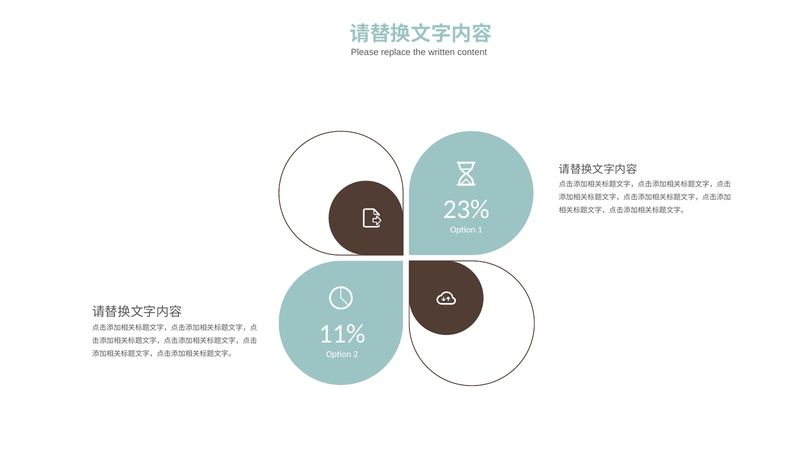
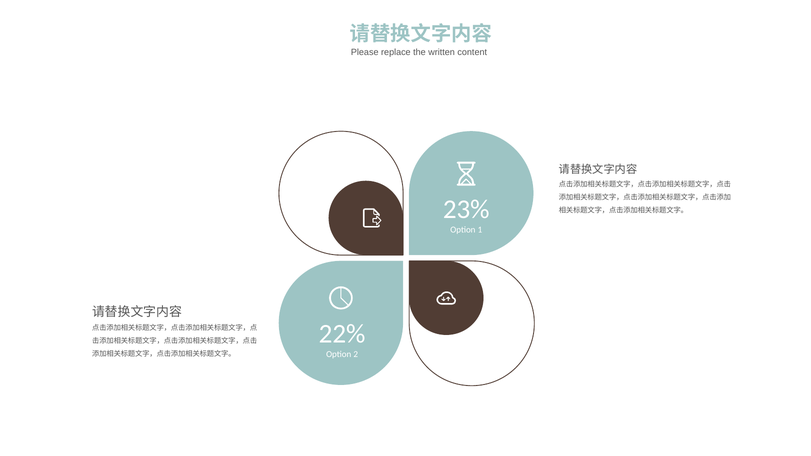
11%: 11% -> 22% (342, 334)
